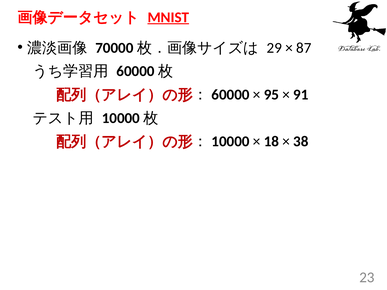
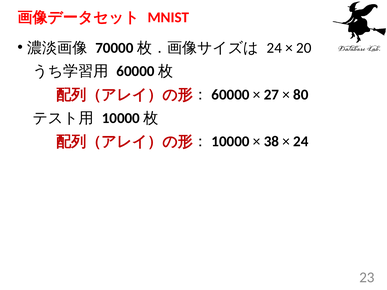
MNIST underline: present -> none (168, 17)
29: 29 -> 24 (274, 48)
87: 87 -> 20 (304, 48)
95: 95 -> 27 (271, 95)
91: 91 -> 80 (301, 95)
18: 18 -> 38 (271, 142)
38: 38 -> 24 (301, 142)
